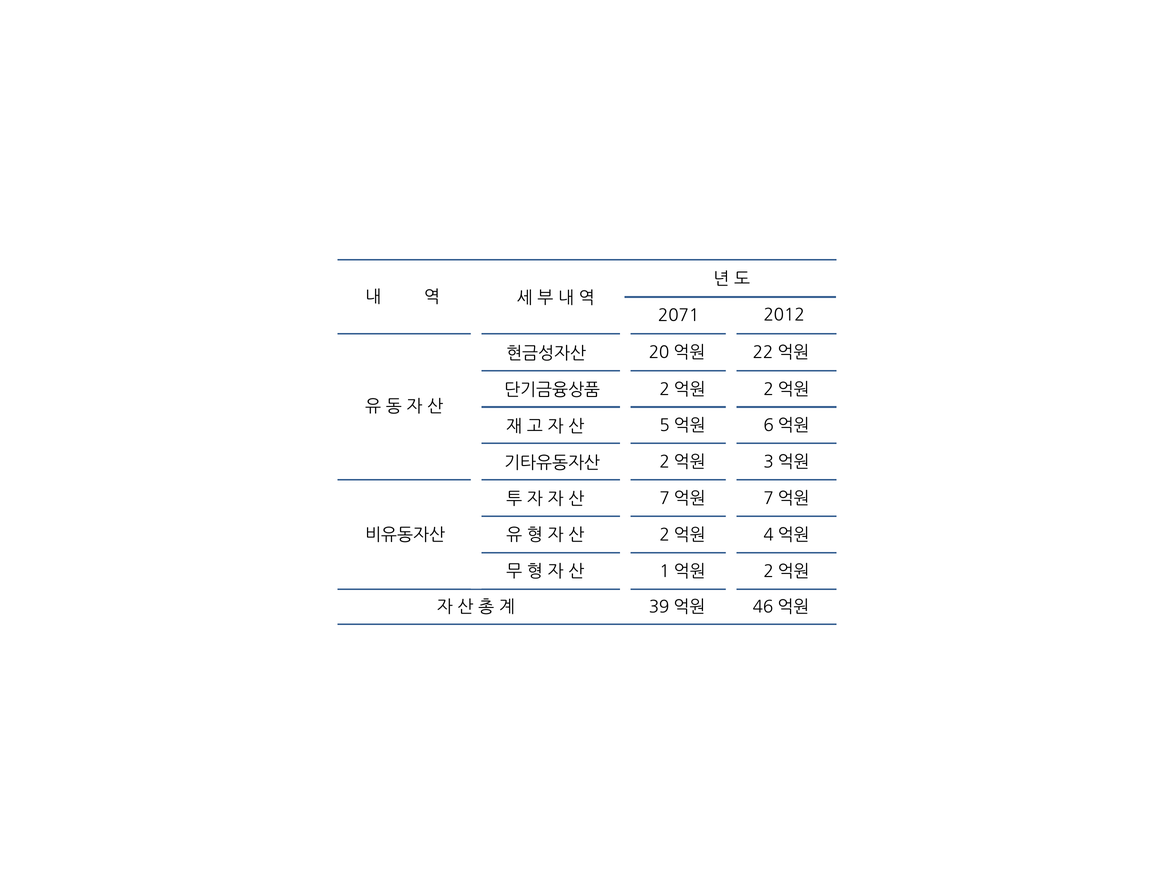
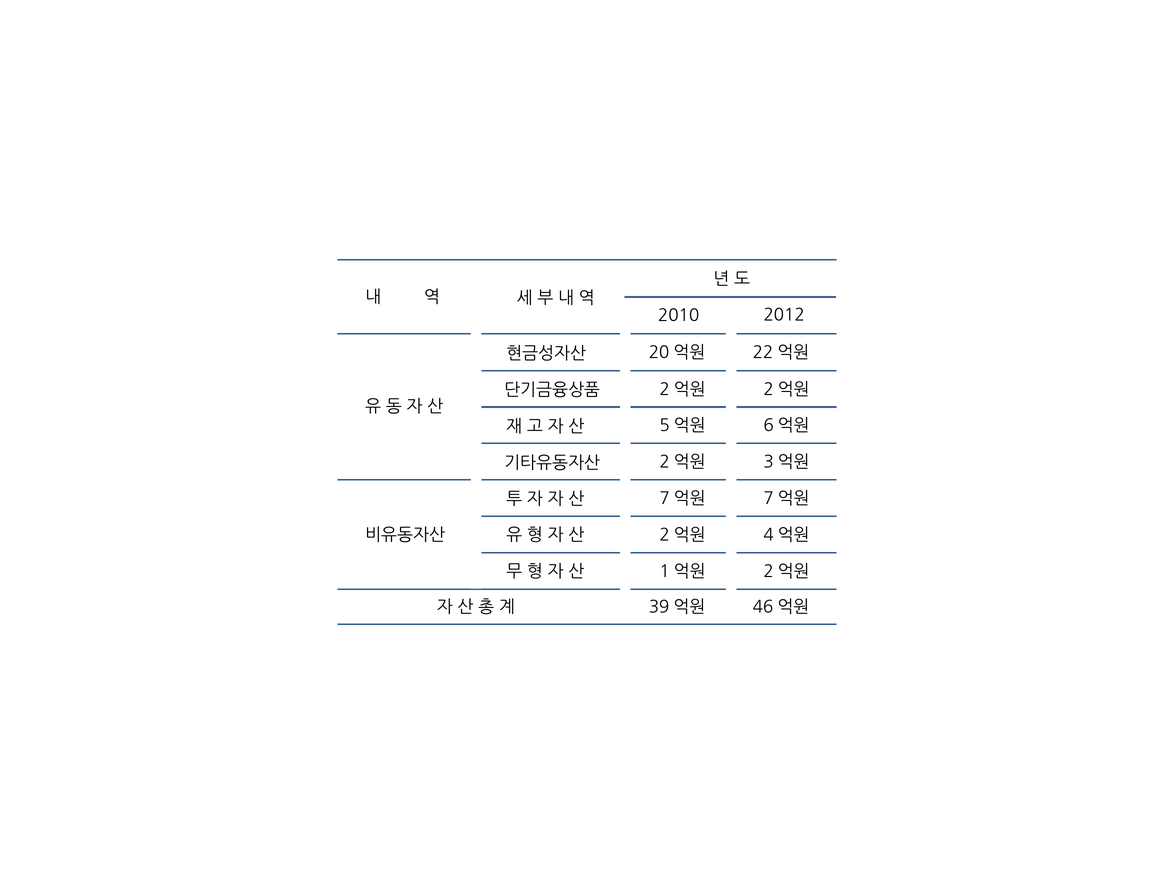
2071: 2071 -> 2010 (679, 316)
